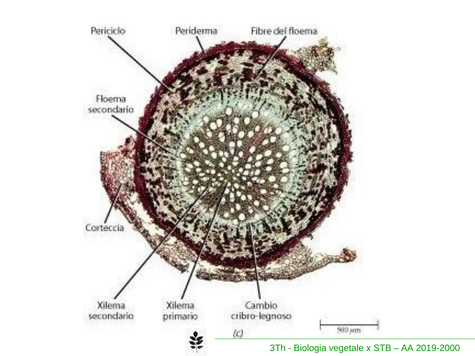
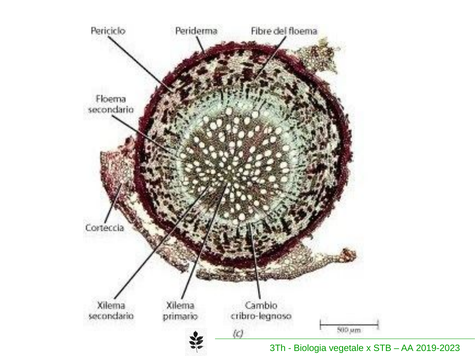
2019-2000: 2019-2000 -> 2019-2023 (438, 348)
